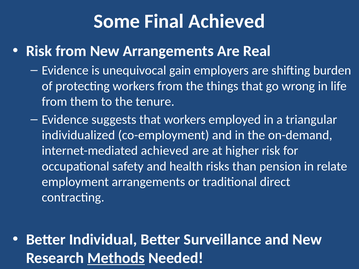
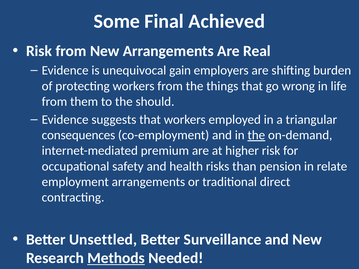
tenure: tenure -> should (155, 102)
individualized: individualized -> consequences (78, 135)
the underline: none -> present (256, 135)
internet-mediated achieved: achieved -> premium (165, 151)
Individual: Individual -> Unsettled (103, 240)
